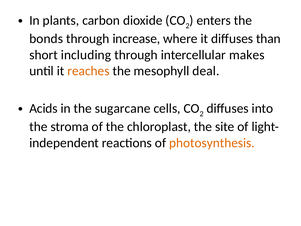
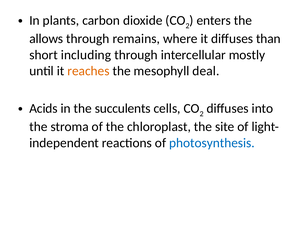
bonds: bonds -> allows (46, 39)
increase: increase -> remains (136, 39)
makes: makes -> mostly (247, 55)
sugarcane: sugarcane -> succulents (123, 108)
photosynthesis colour: orange -> blue (212, 143)
